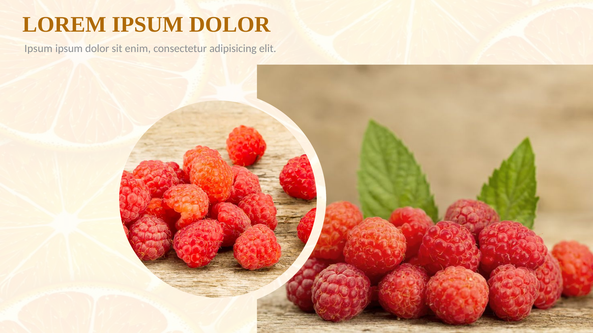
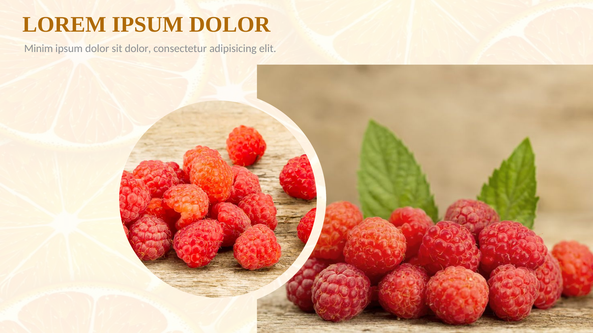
Ipsum: Ipsum -> Minim (39, 49)
sit enim: enim -> dolor (138, 49)
